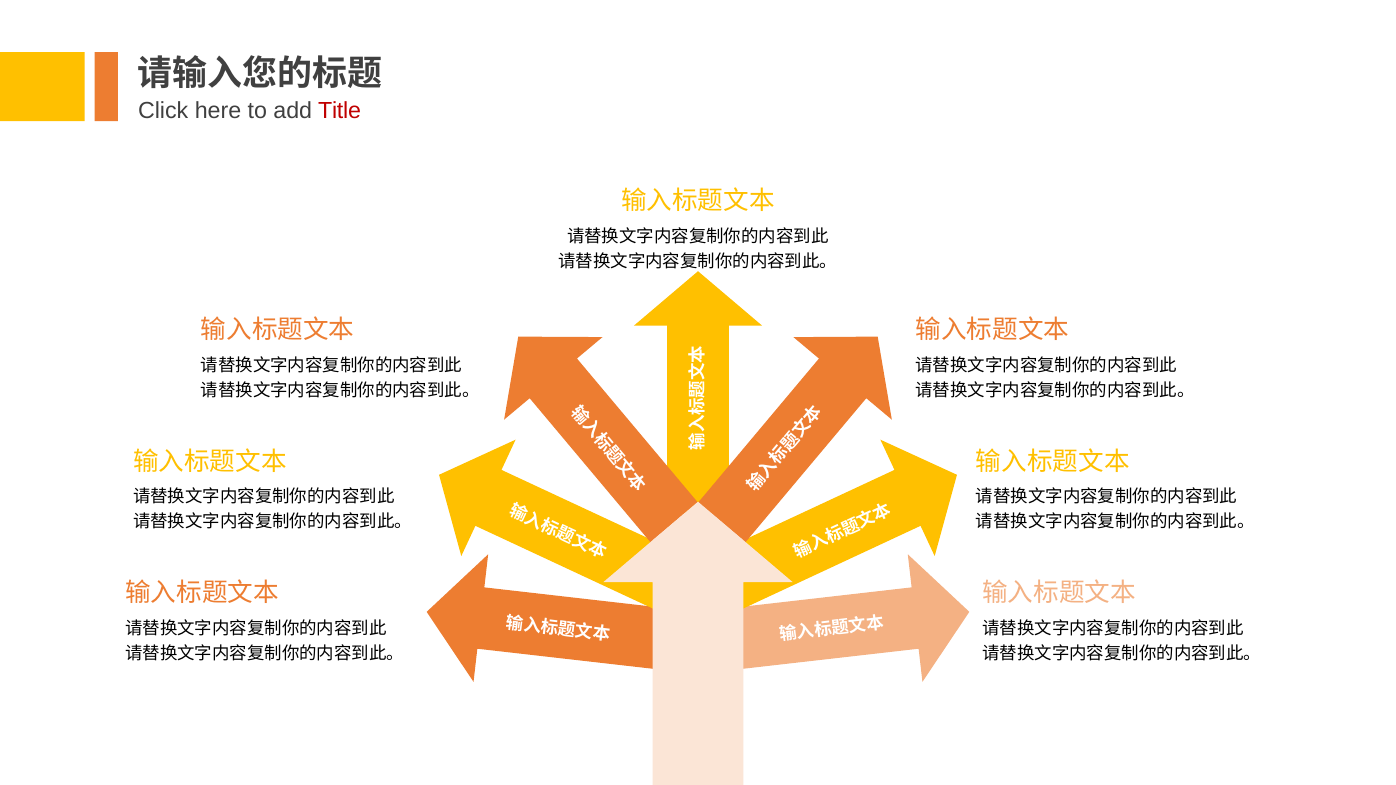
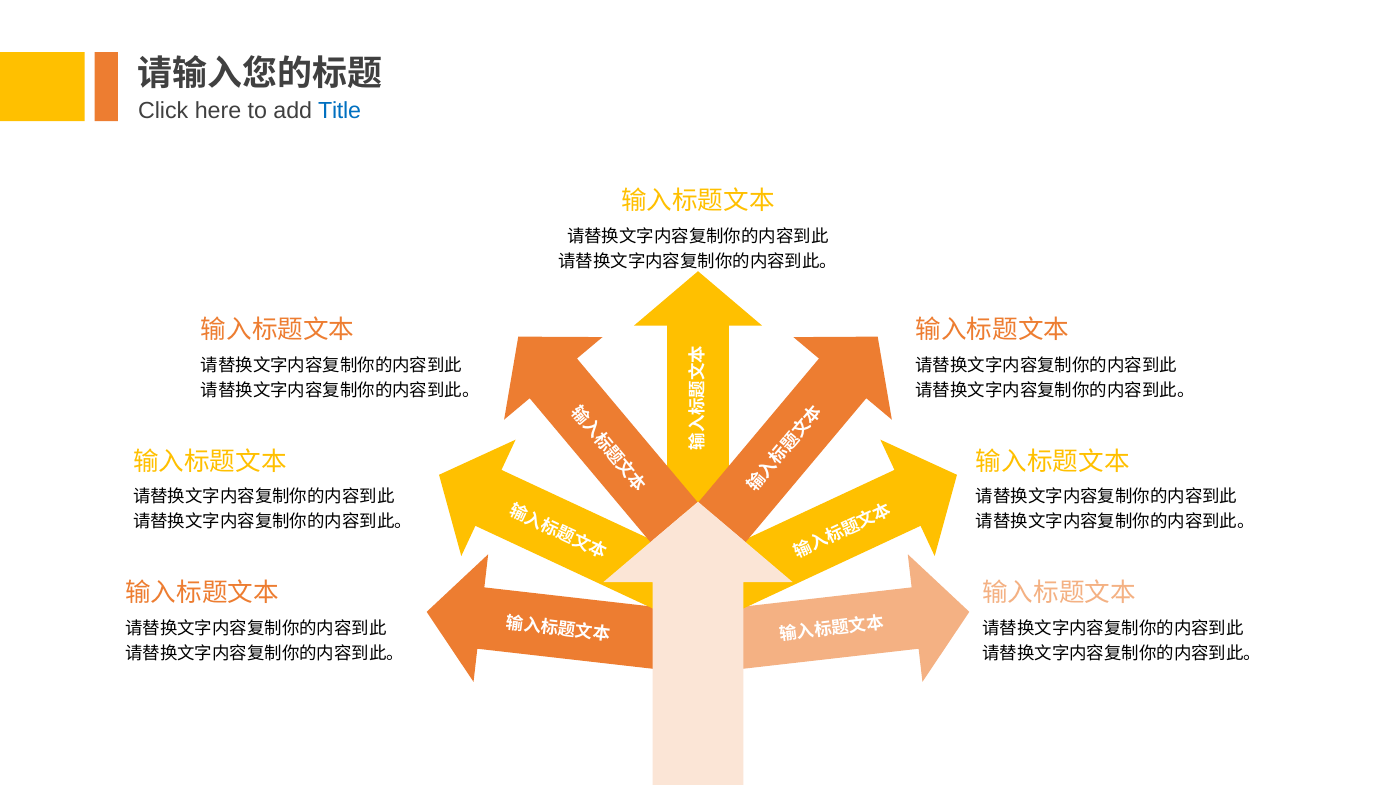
Title colour: red -> blue (340, 111)
